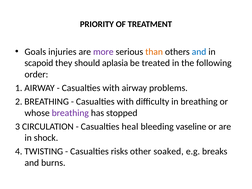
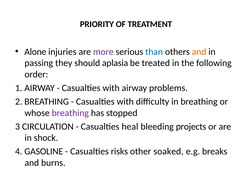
Goals: Goals -> Alone (35, 52)
than colour: orange -> blue (154, 52)
and colour: blue -> orange (199, 52)
scapoid: scapoid -> passing (39, 63)
vaseline: vaseline -> projects (191, 127)
TWISTING: TWISTING -> GASOLINE (44, 151)
